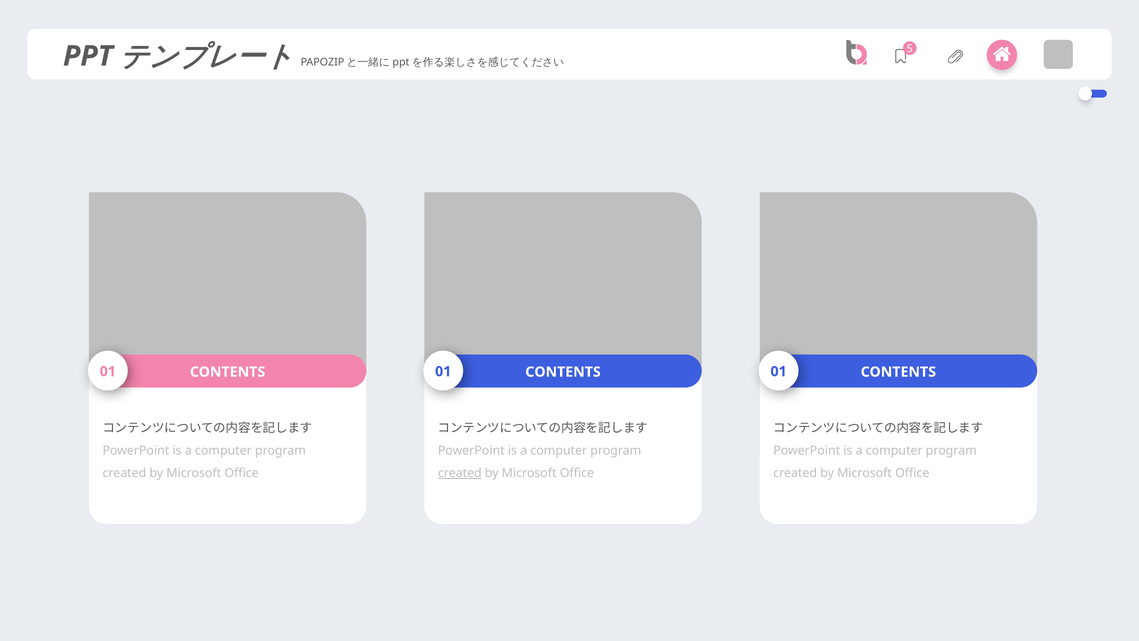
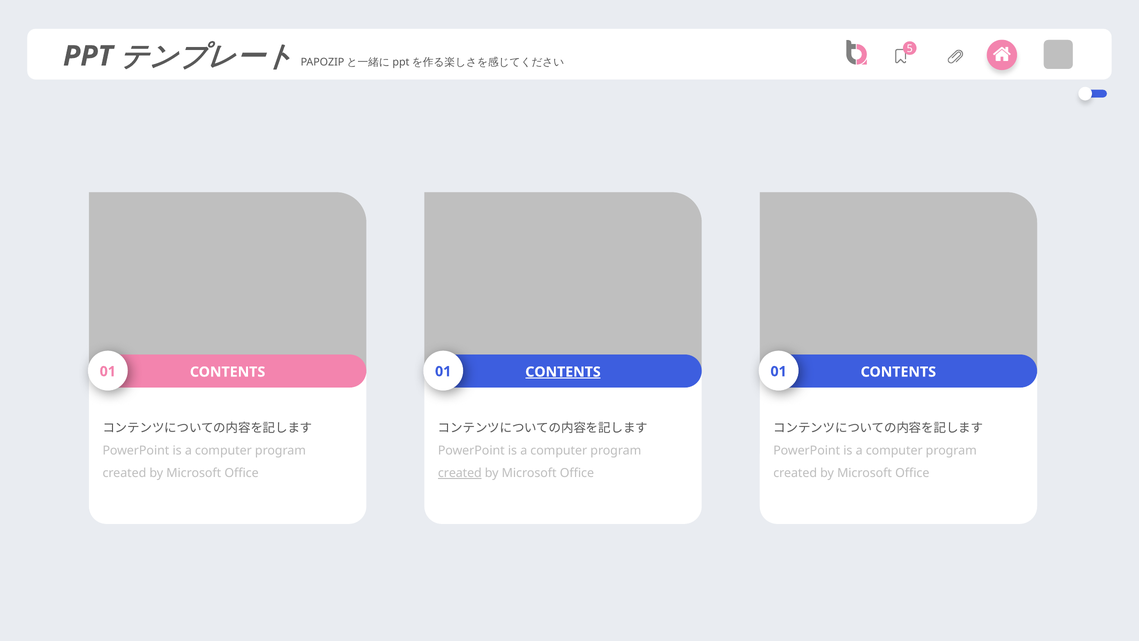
CONTENTS underline: none -> present (563, 372)
